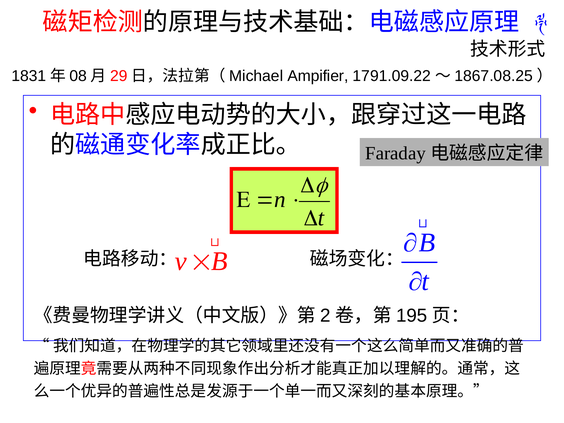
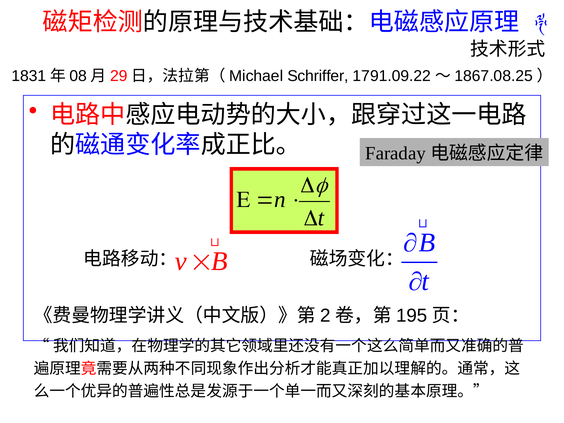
Ampifier: Ampifier -> Schriffer (318, 76)
